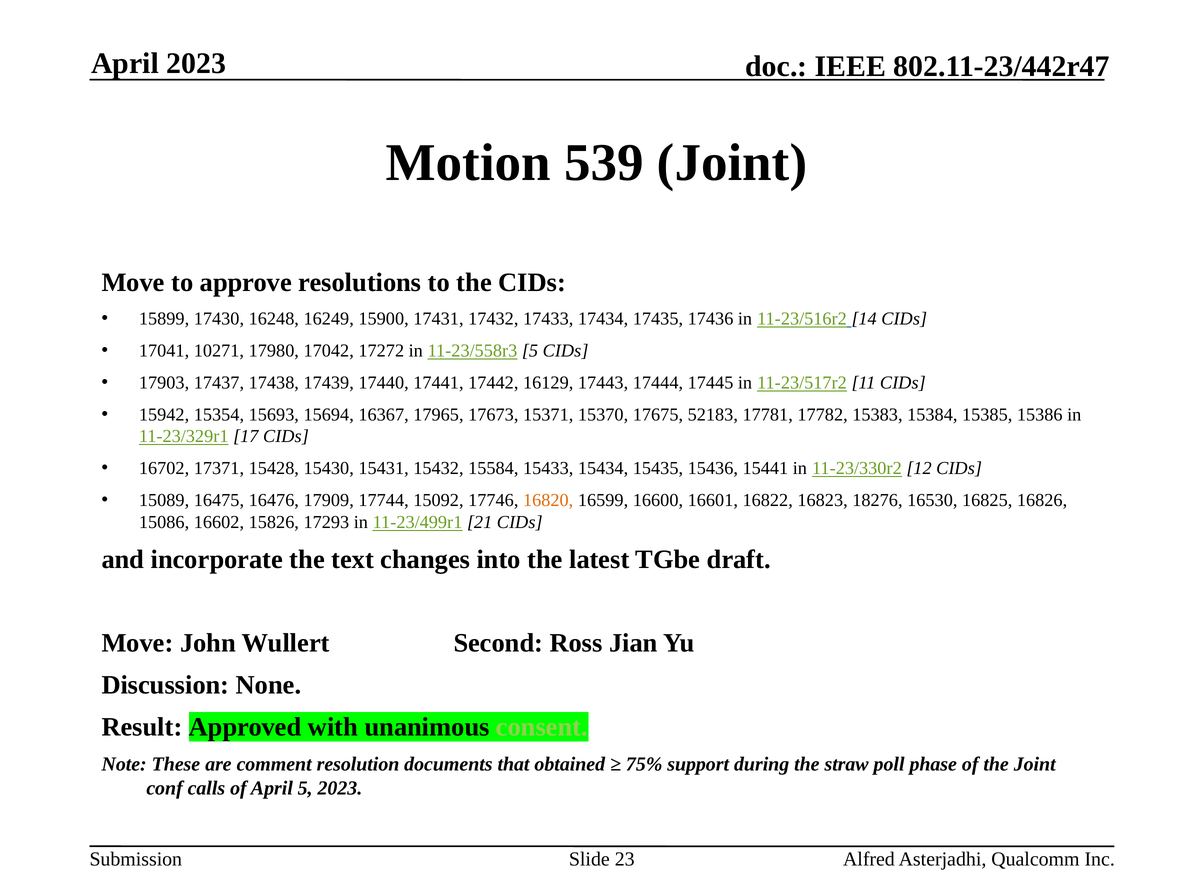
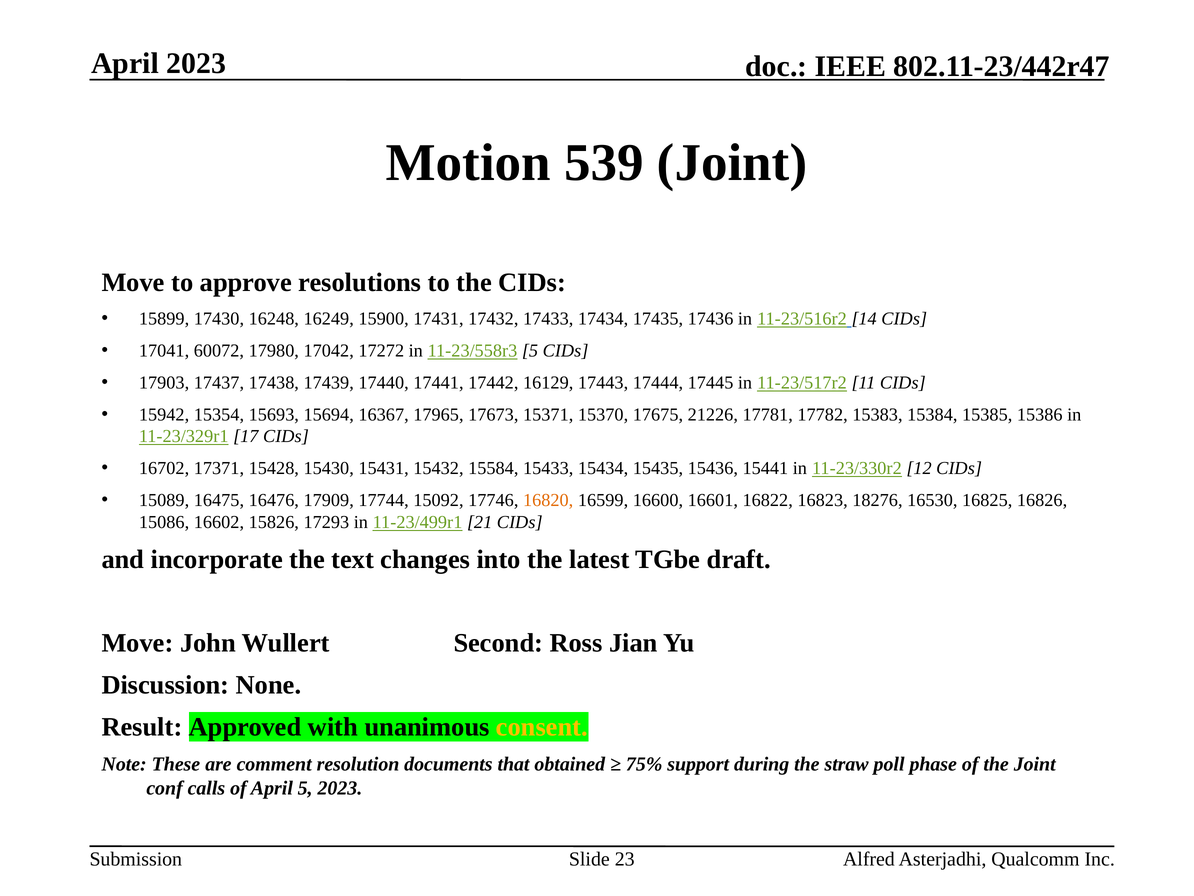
10271: 10271 -> 60072 (219, 351)
52183: 52183 -> 21226 (713, 414)
consent colour: light green -> yellow (542, 726)
